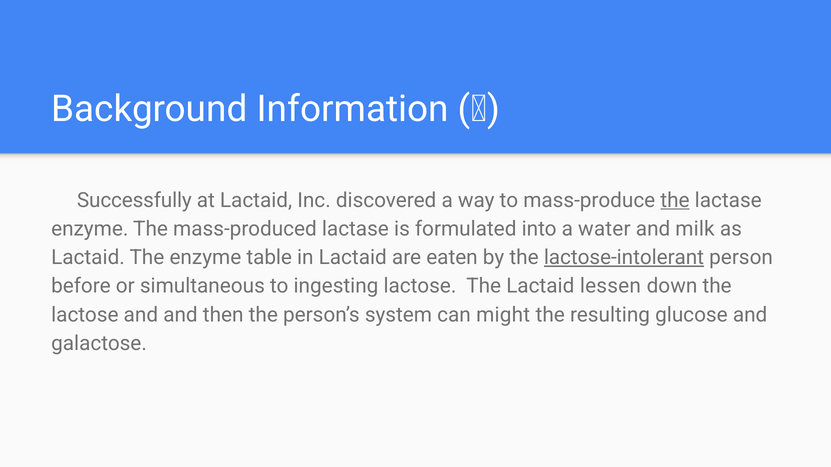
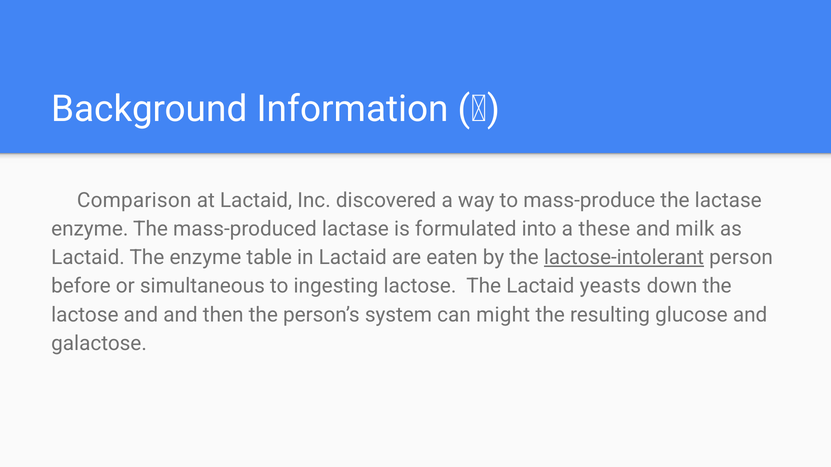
Successfully: Successfully -> Comparison (134, 200)
the underline: present -> none (675, 200)
water: water -> these (604, 229)
lessen: lessen -> yeasts (610, 286)
